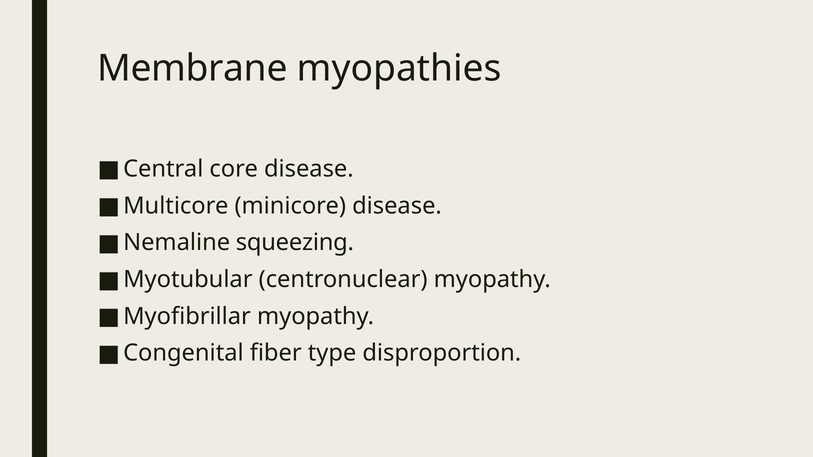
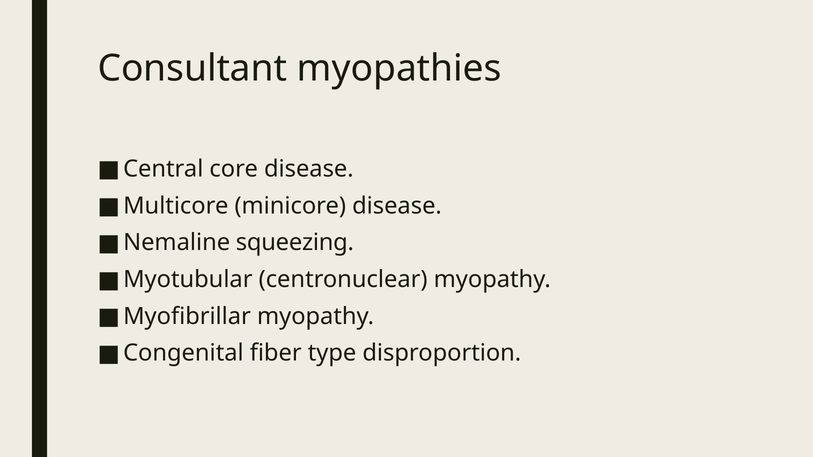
Membrane: Membrane -> Consultant (192, 68)
